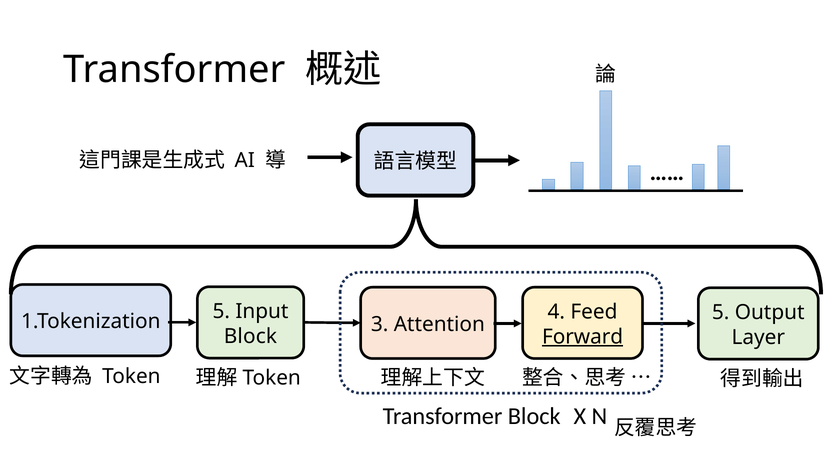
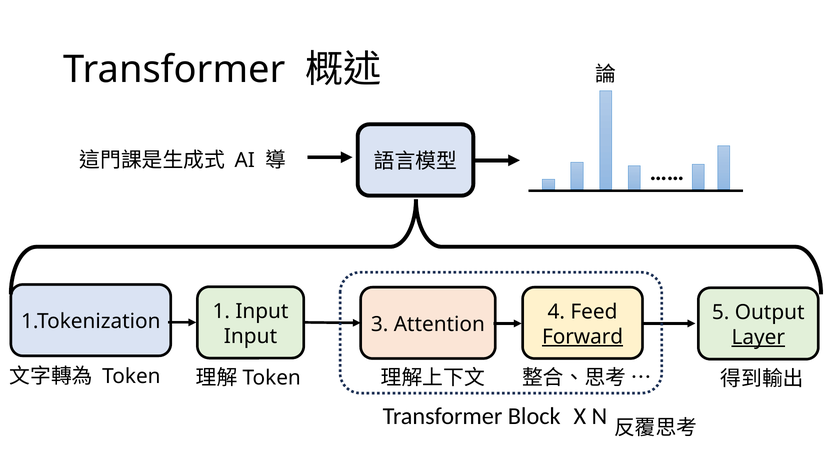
1.Tokenization 5: 5 -> 1 (221, 311)
Block: Block -> Input (250, 336)
Layer underline: none -> present (758, 337)
